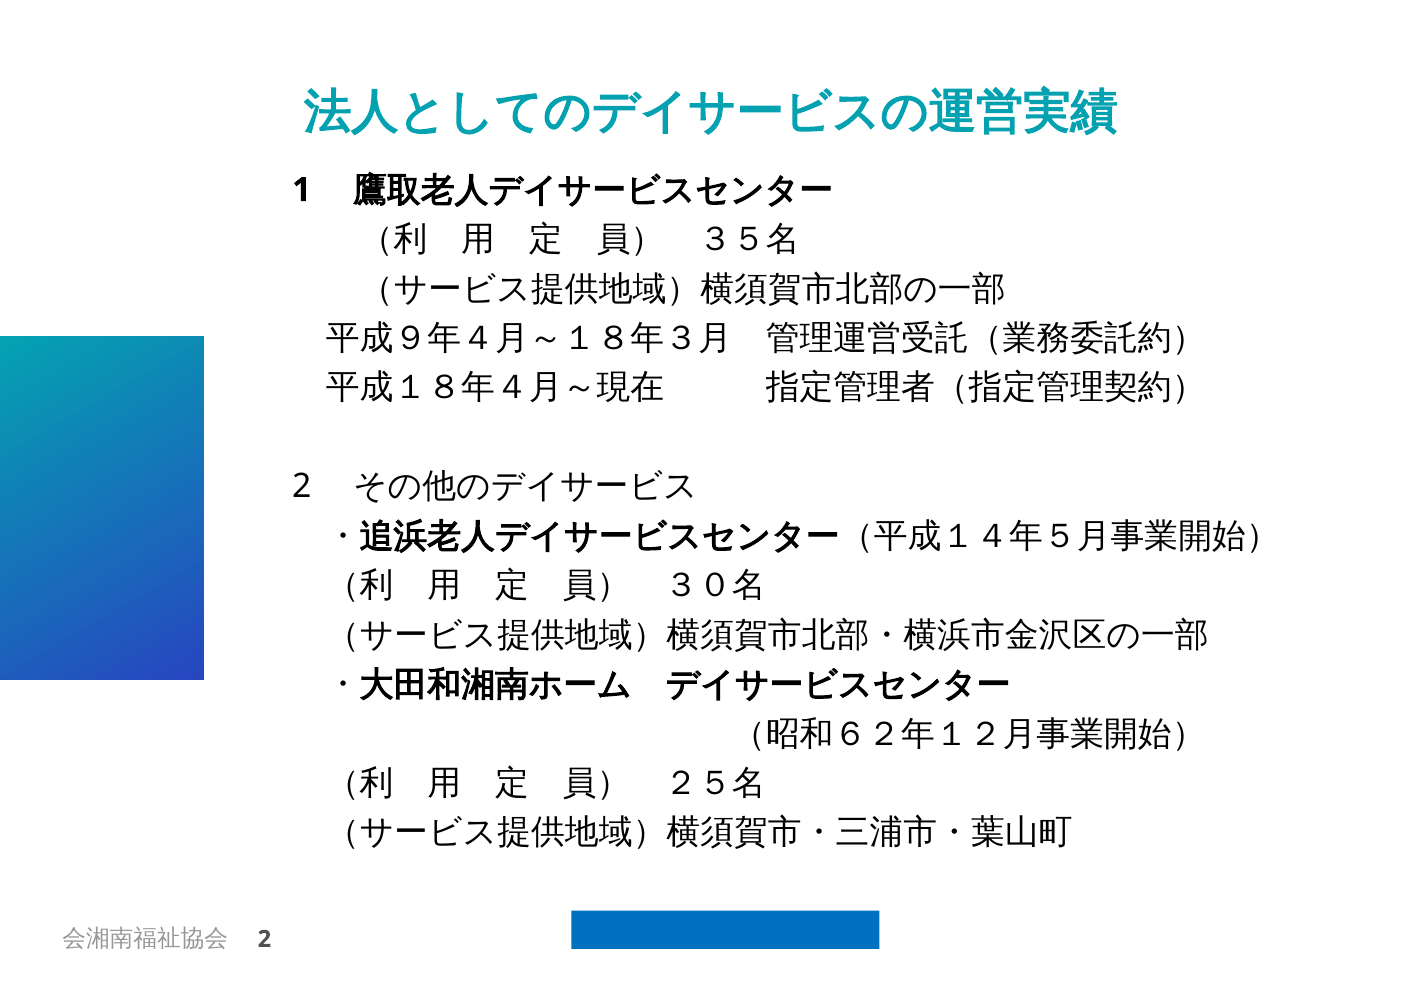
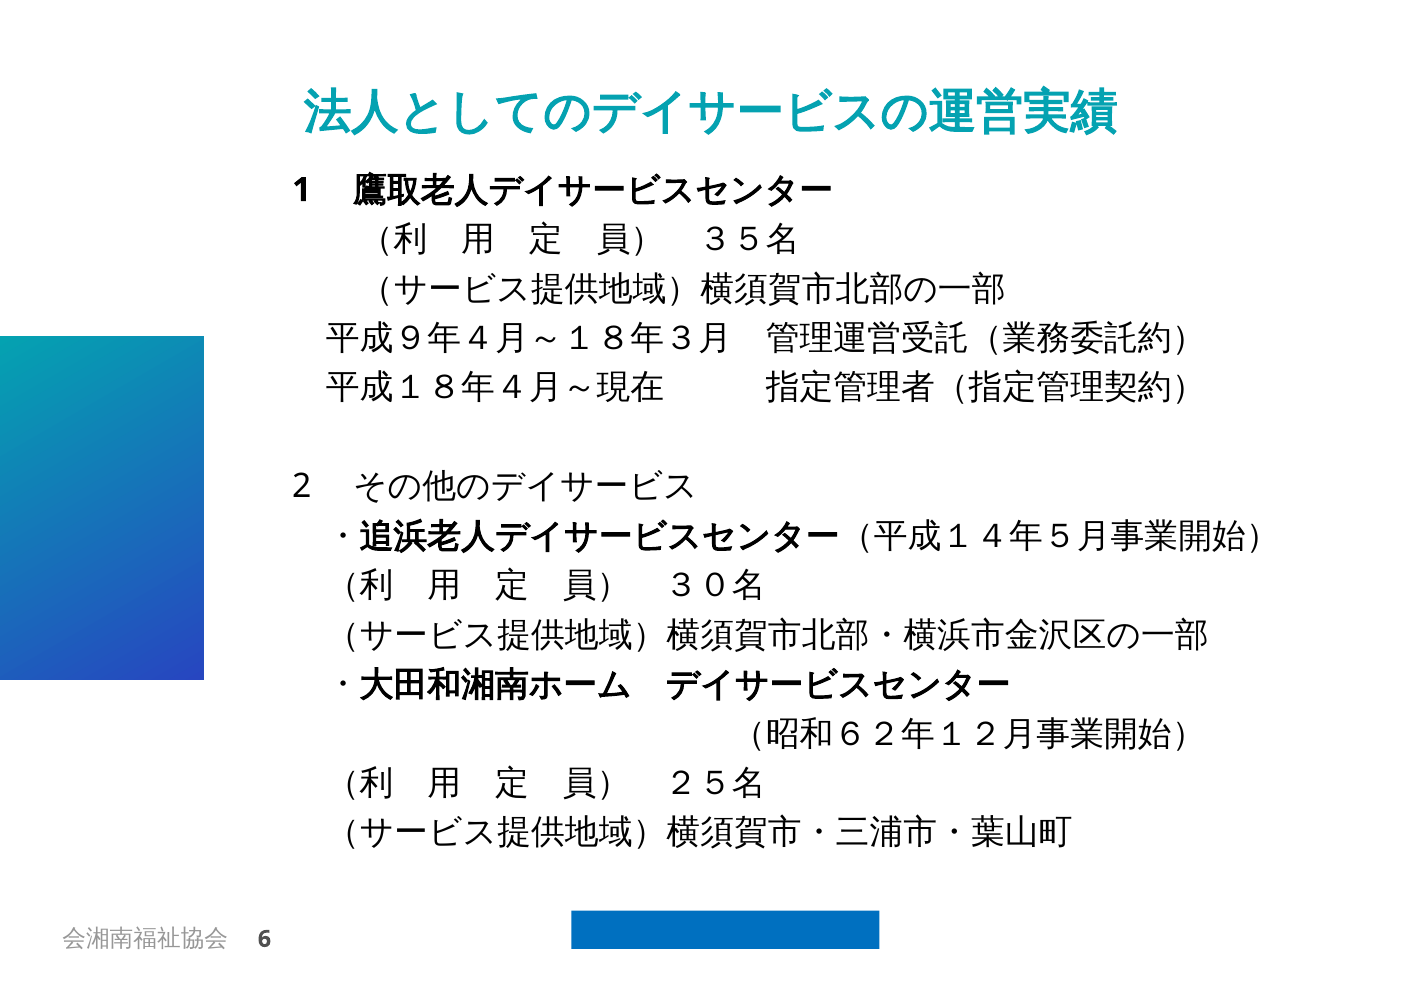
2: 2 -> 6 (264, 939)
